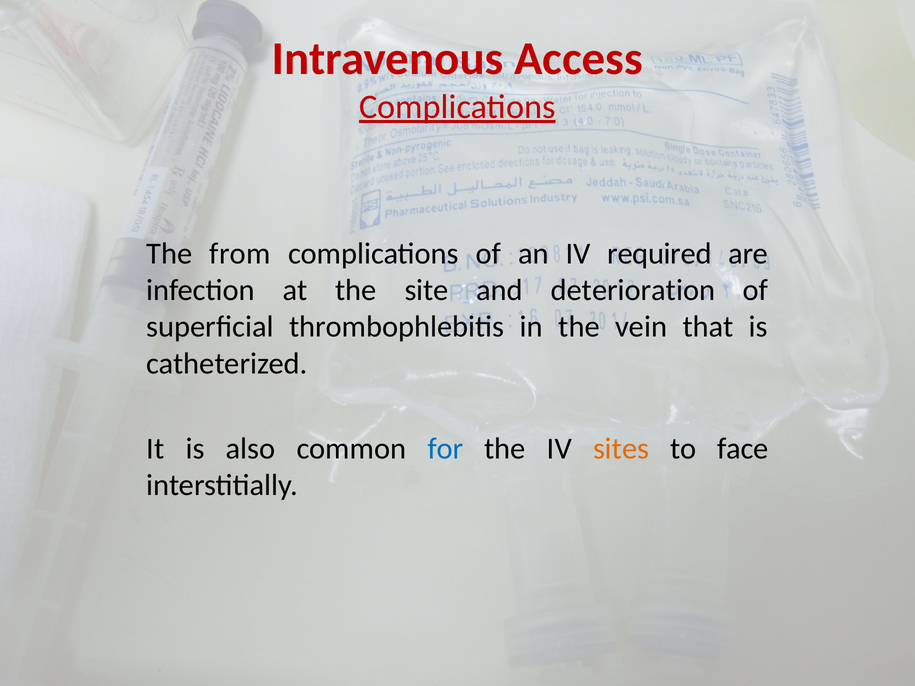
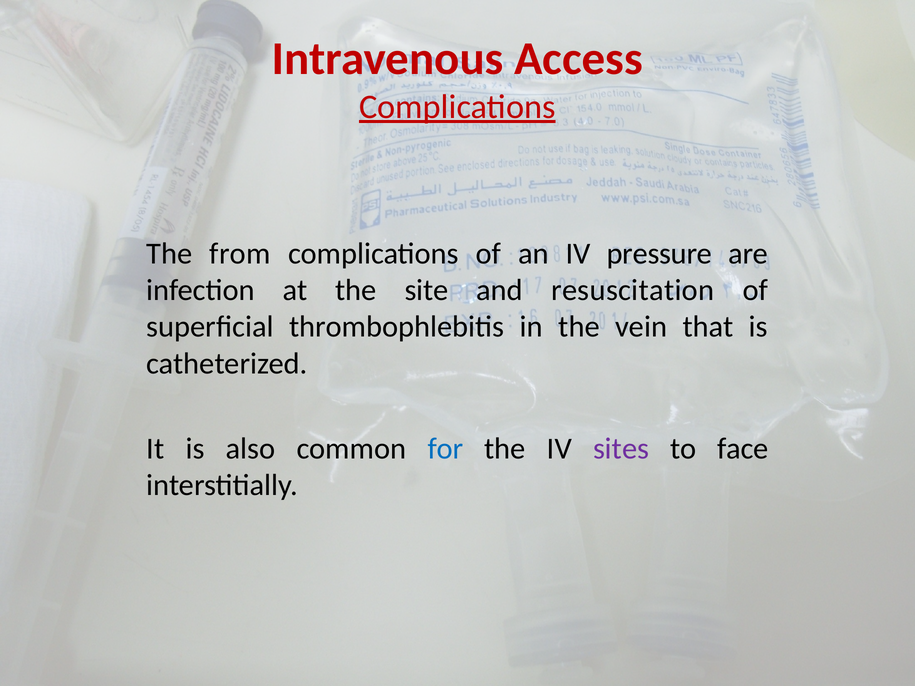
required: required -> pressure (659, 254)
deterioration: deterioration -> resuscitation (633, 290)
sites colour: orange -> purple (621, 449)
